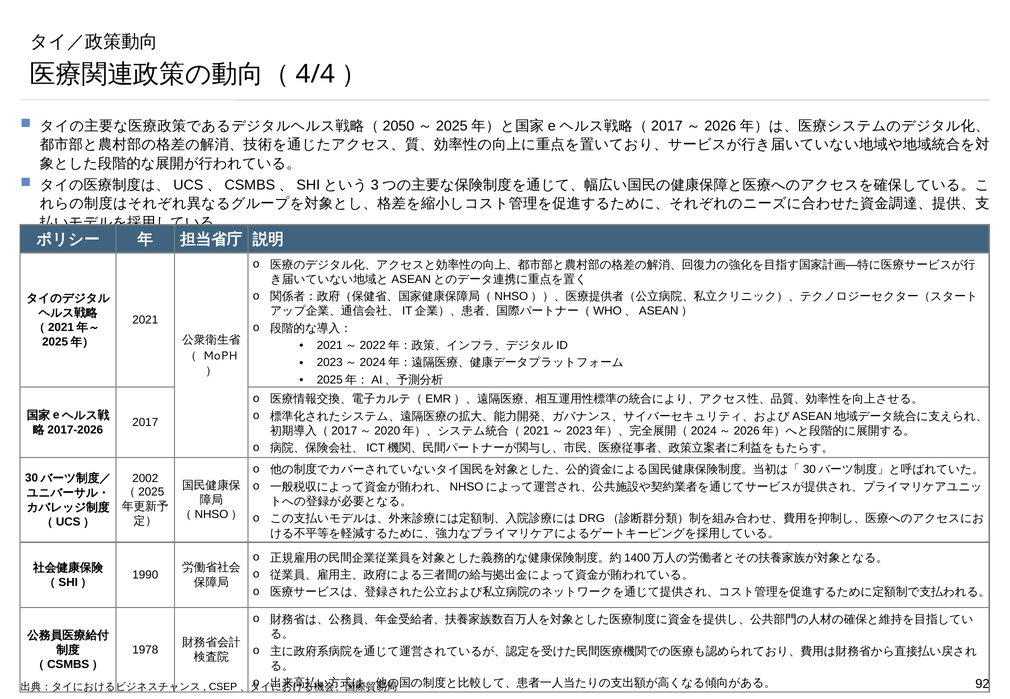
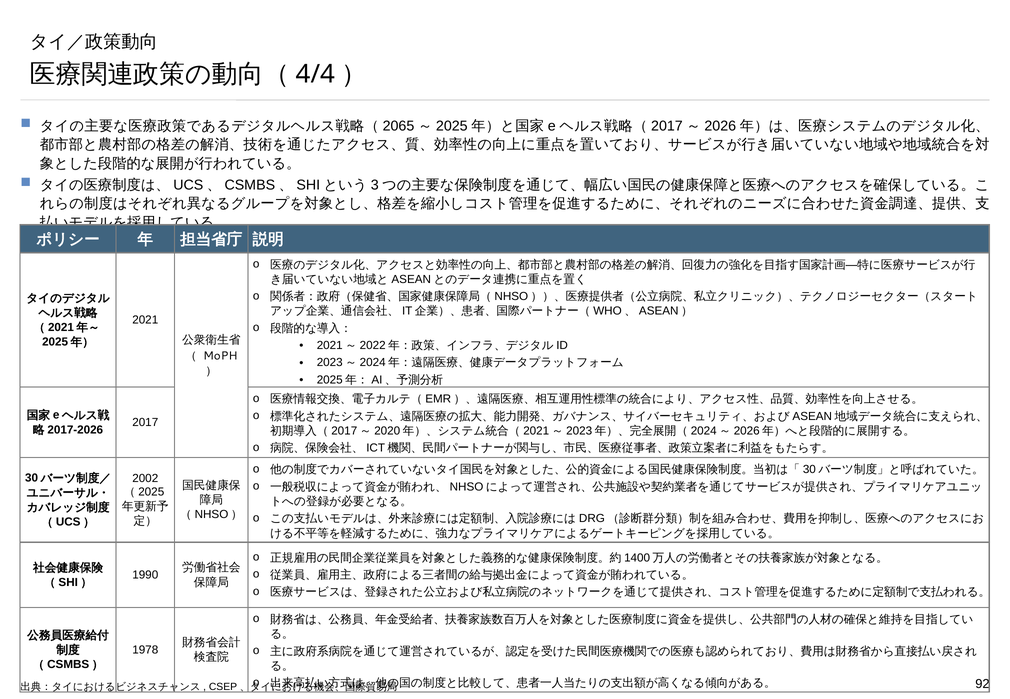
2050: 2050 -> 2065 (398, 126)
